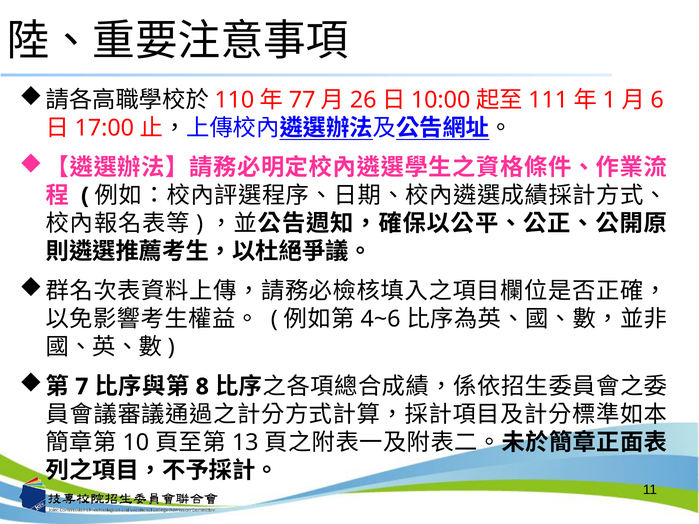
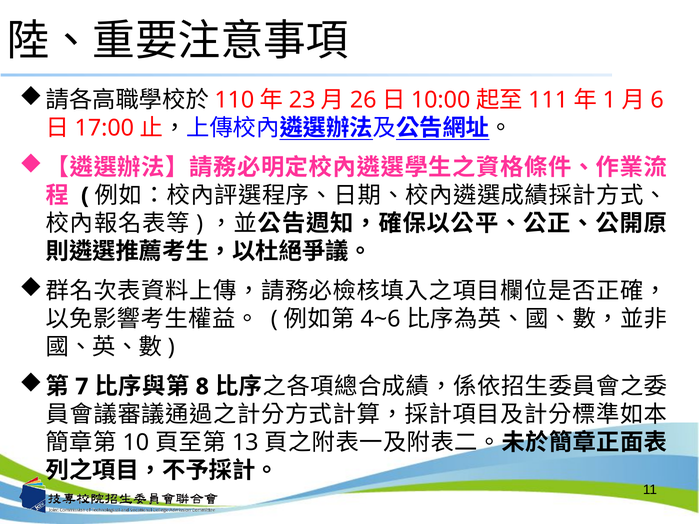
77: 77 -> 23 (302, 100)
